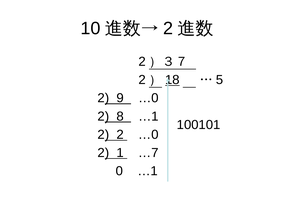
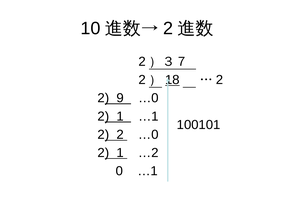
5: 5 -> 2 (220, 80)
8: 8 -> 1 (120, 117)
…7: …7 -> …2 (148, 153)
